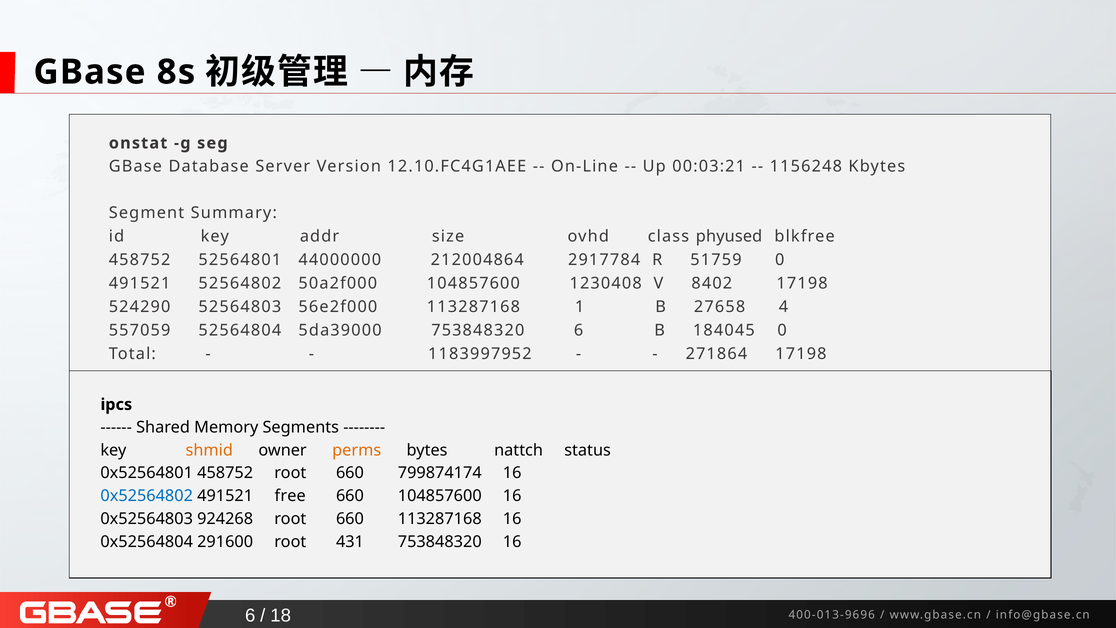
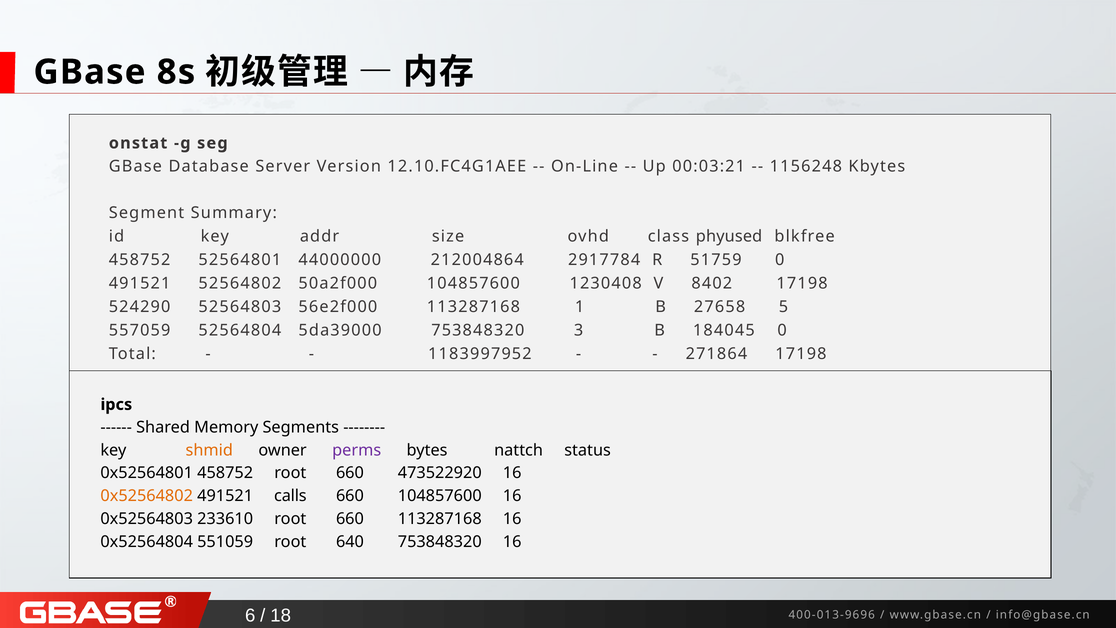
4: 4 -> 5 (783, 307)
753848320 6: 6 -> 3 (579, 330)
perms colour: orange -> purple (357, 450)
799874174: 799874174 -> 473522920 (440, 473)
0x52564802 colour: blue -> orange (147, 496)
free: free -> calls (290, 496)
924268: 924268 -> 233610 (225, 519)
291600: 291600 -> 551059 (225, 541)
431: 431 -> 640 (350, 541)
